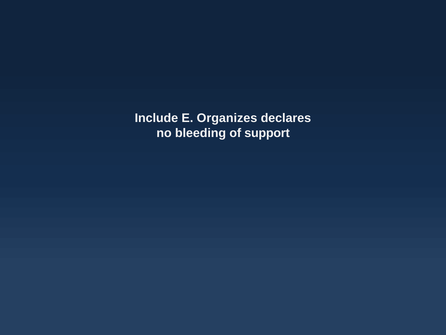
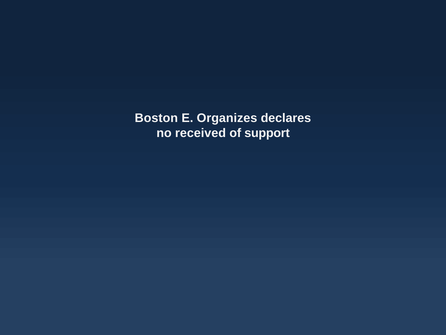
Include: Include -> Boston (156, 118)
bleeding: bleeding -> received (200, 133)
